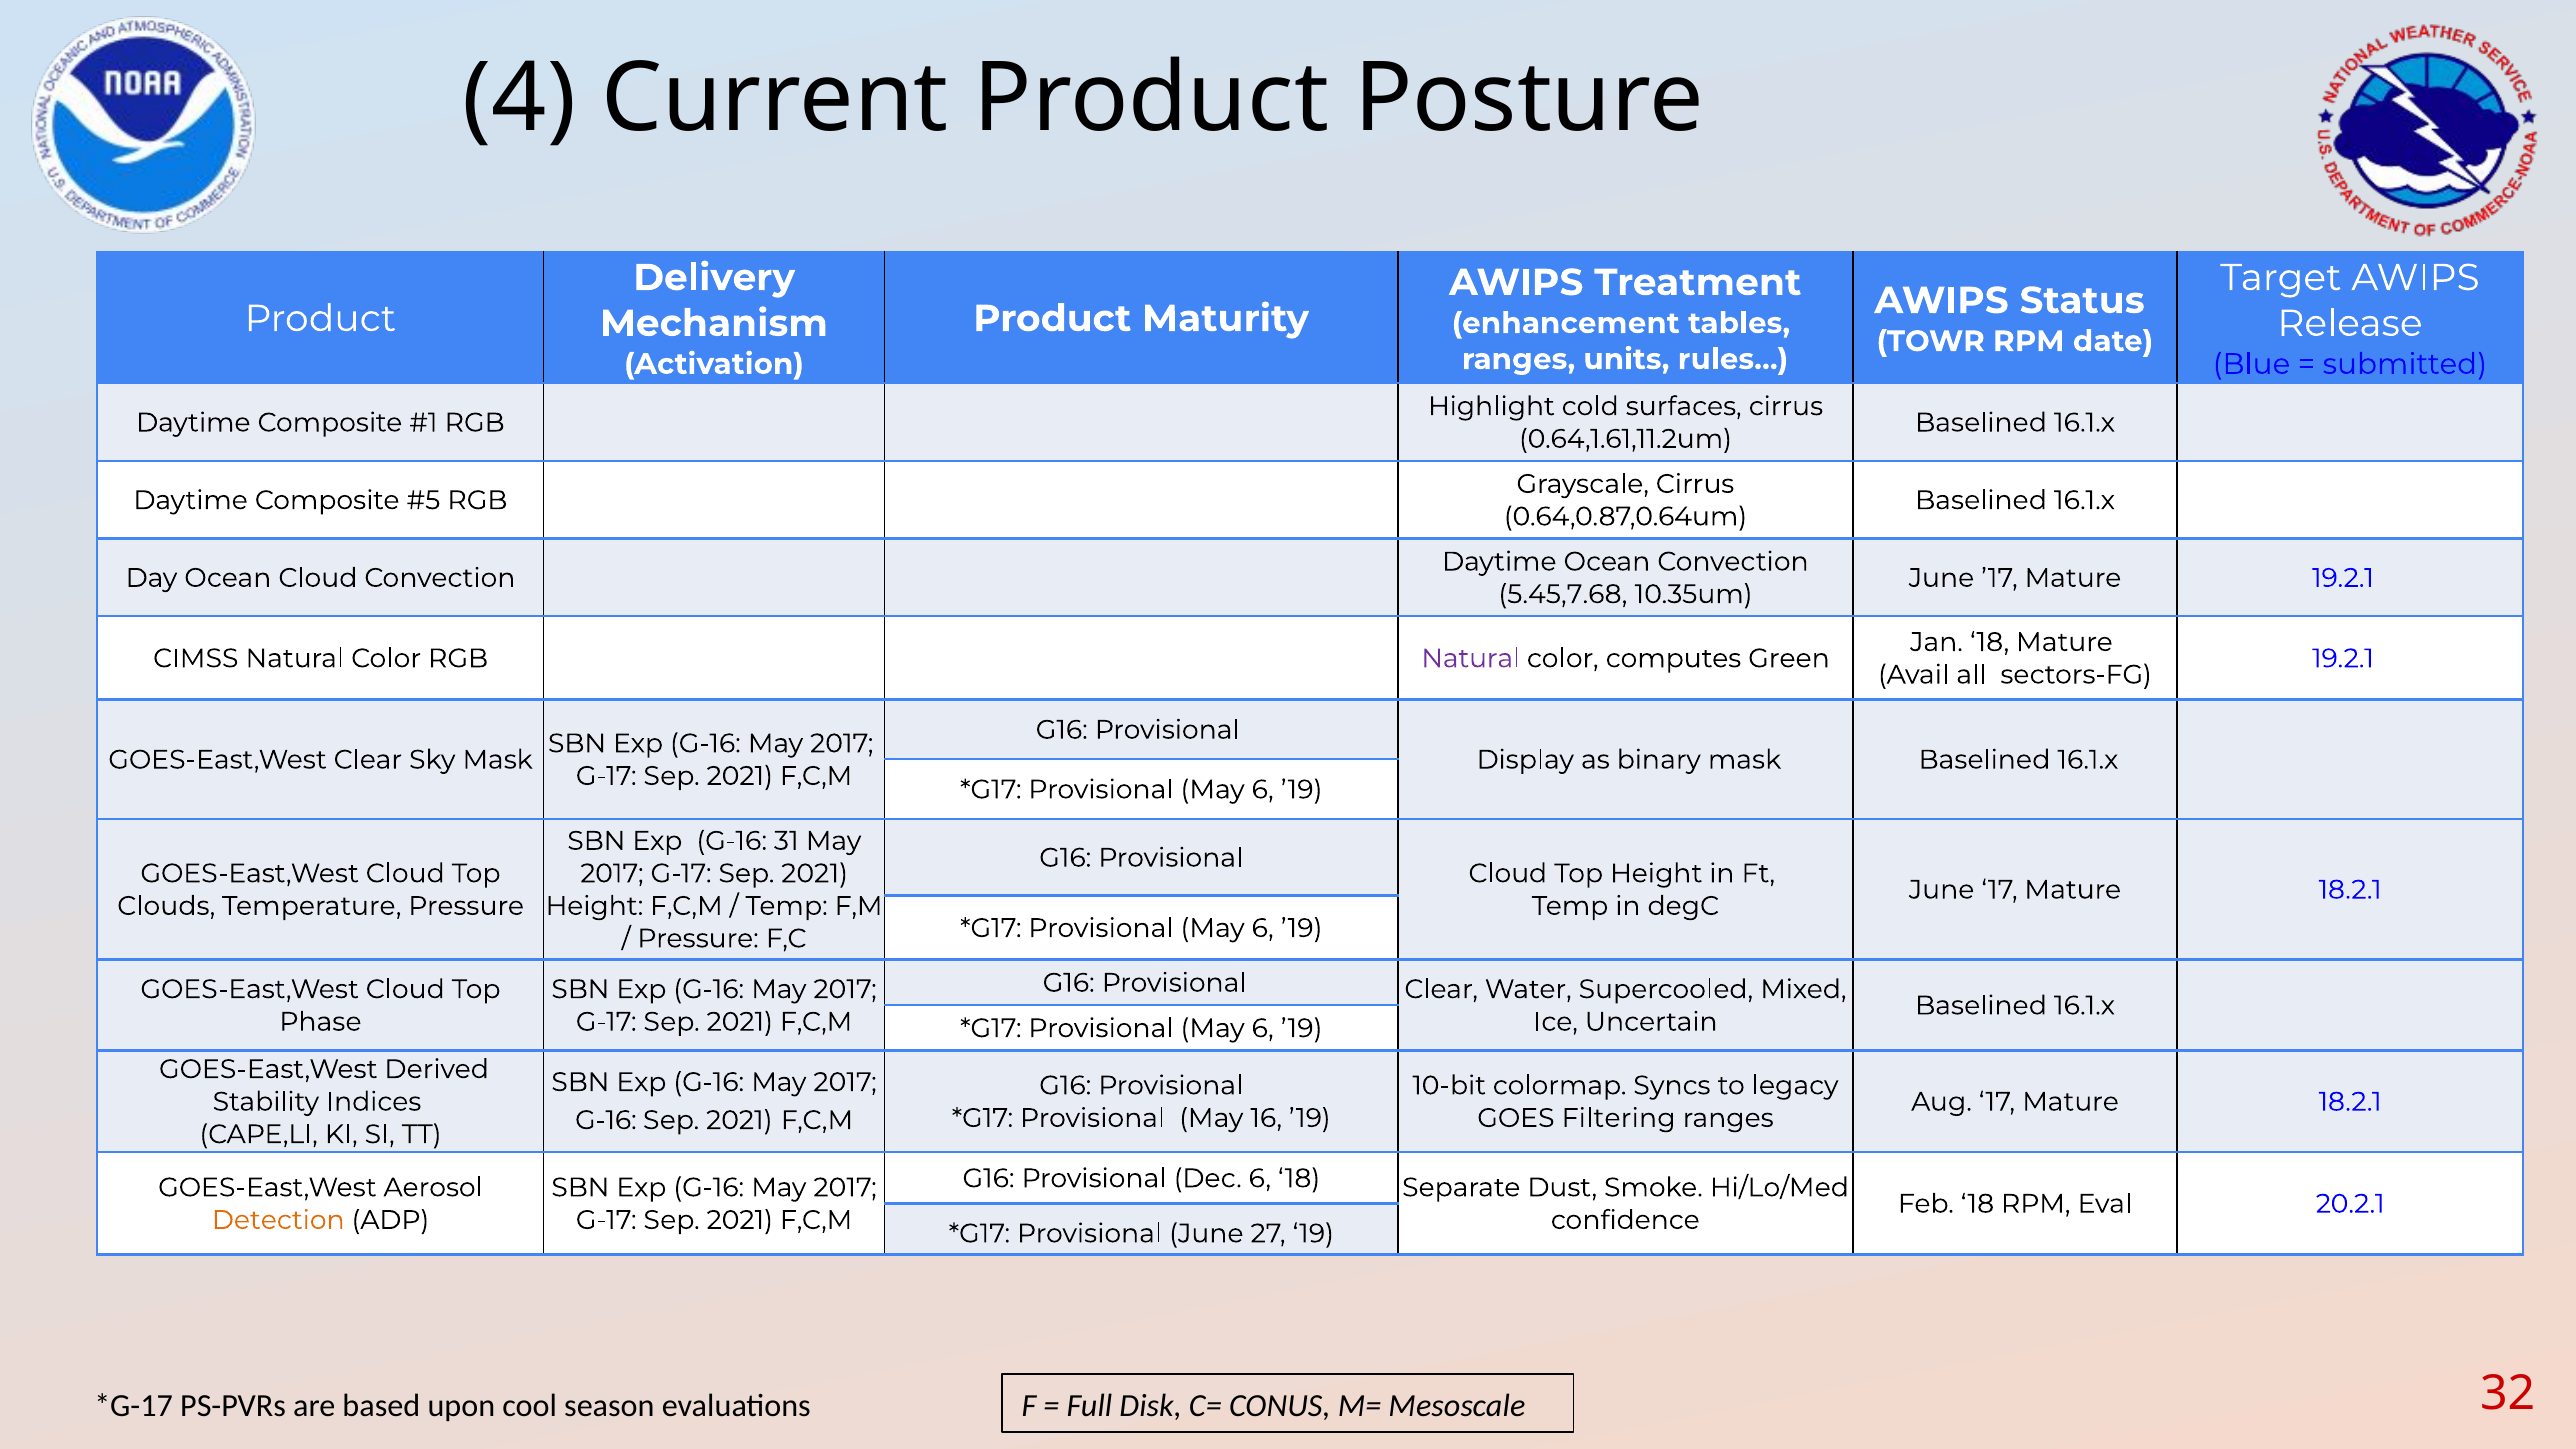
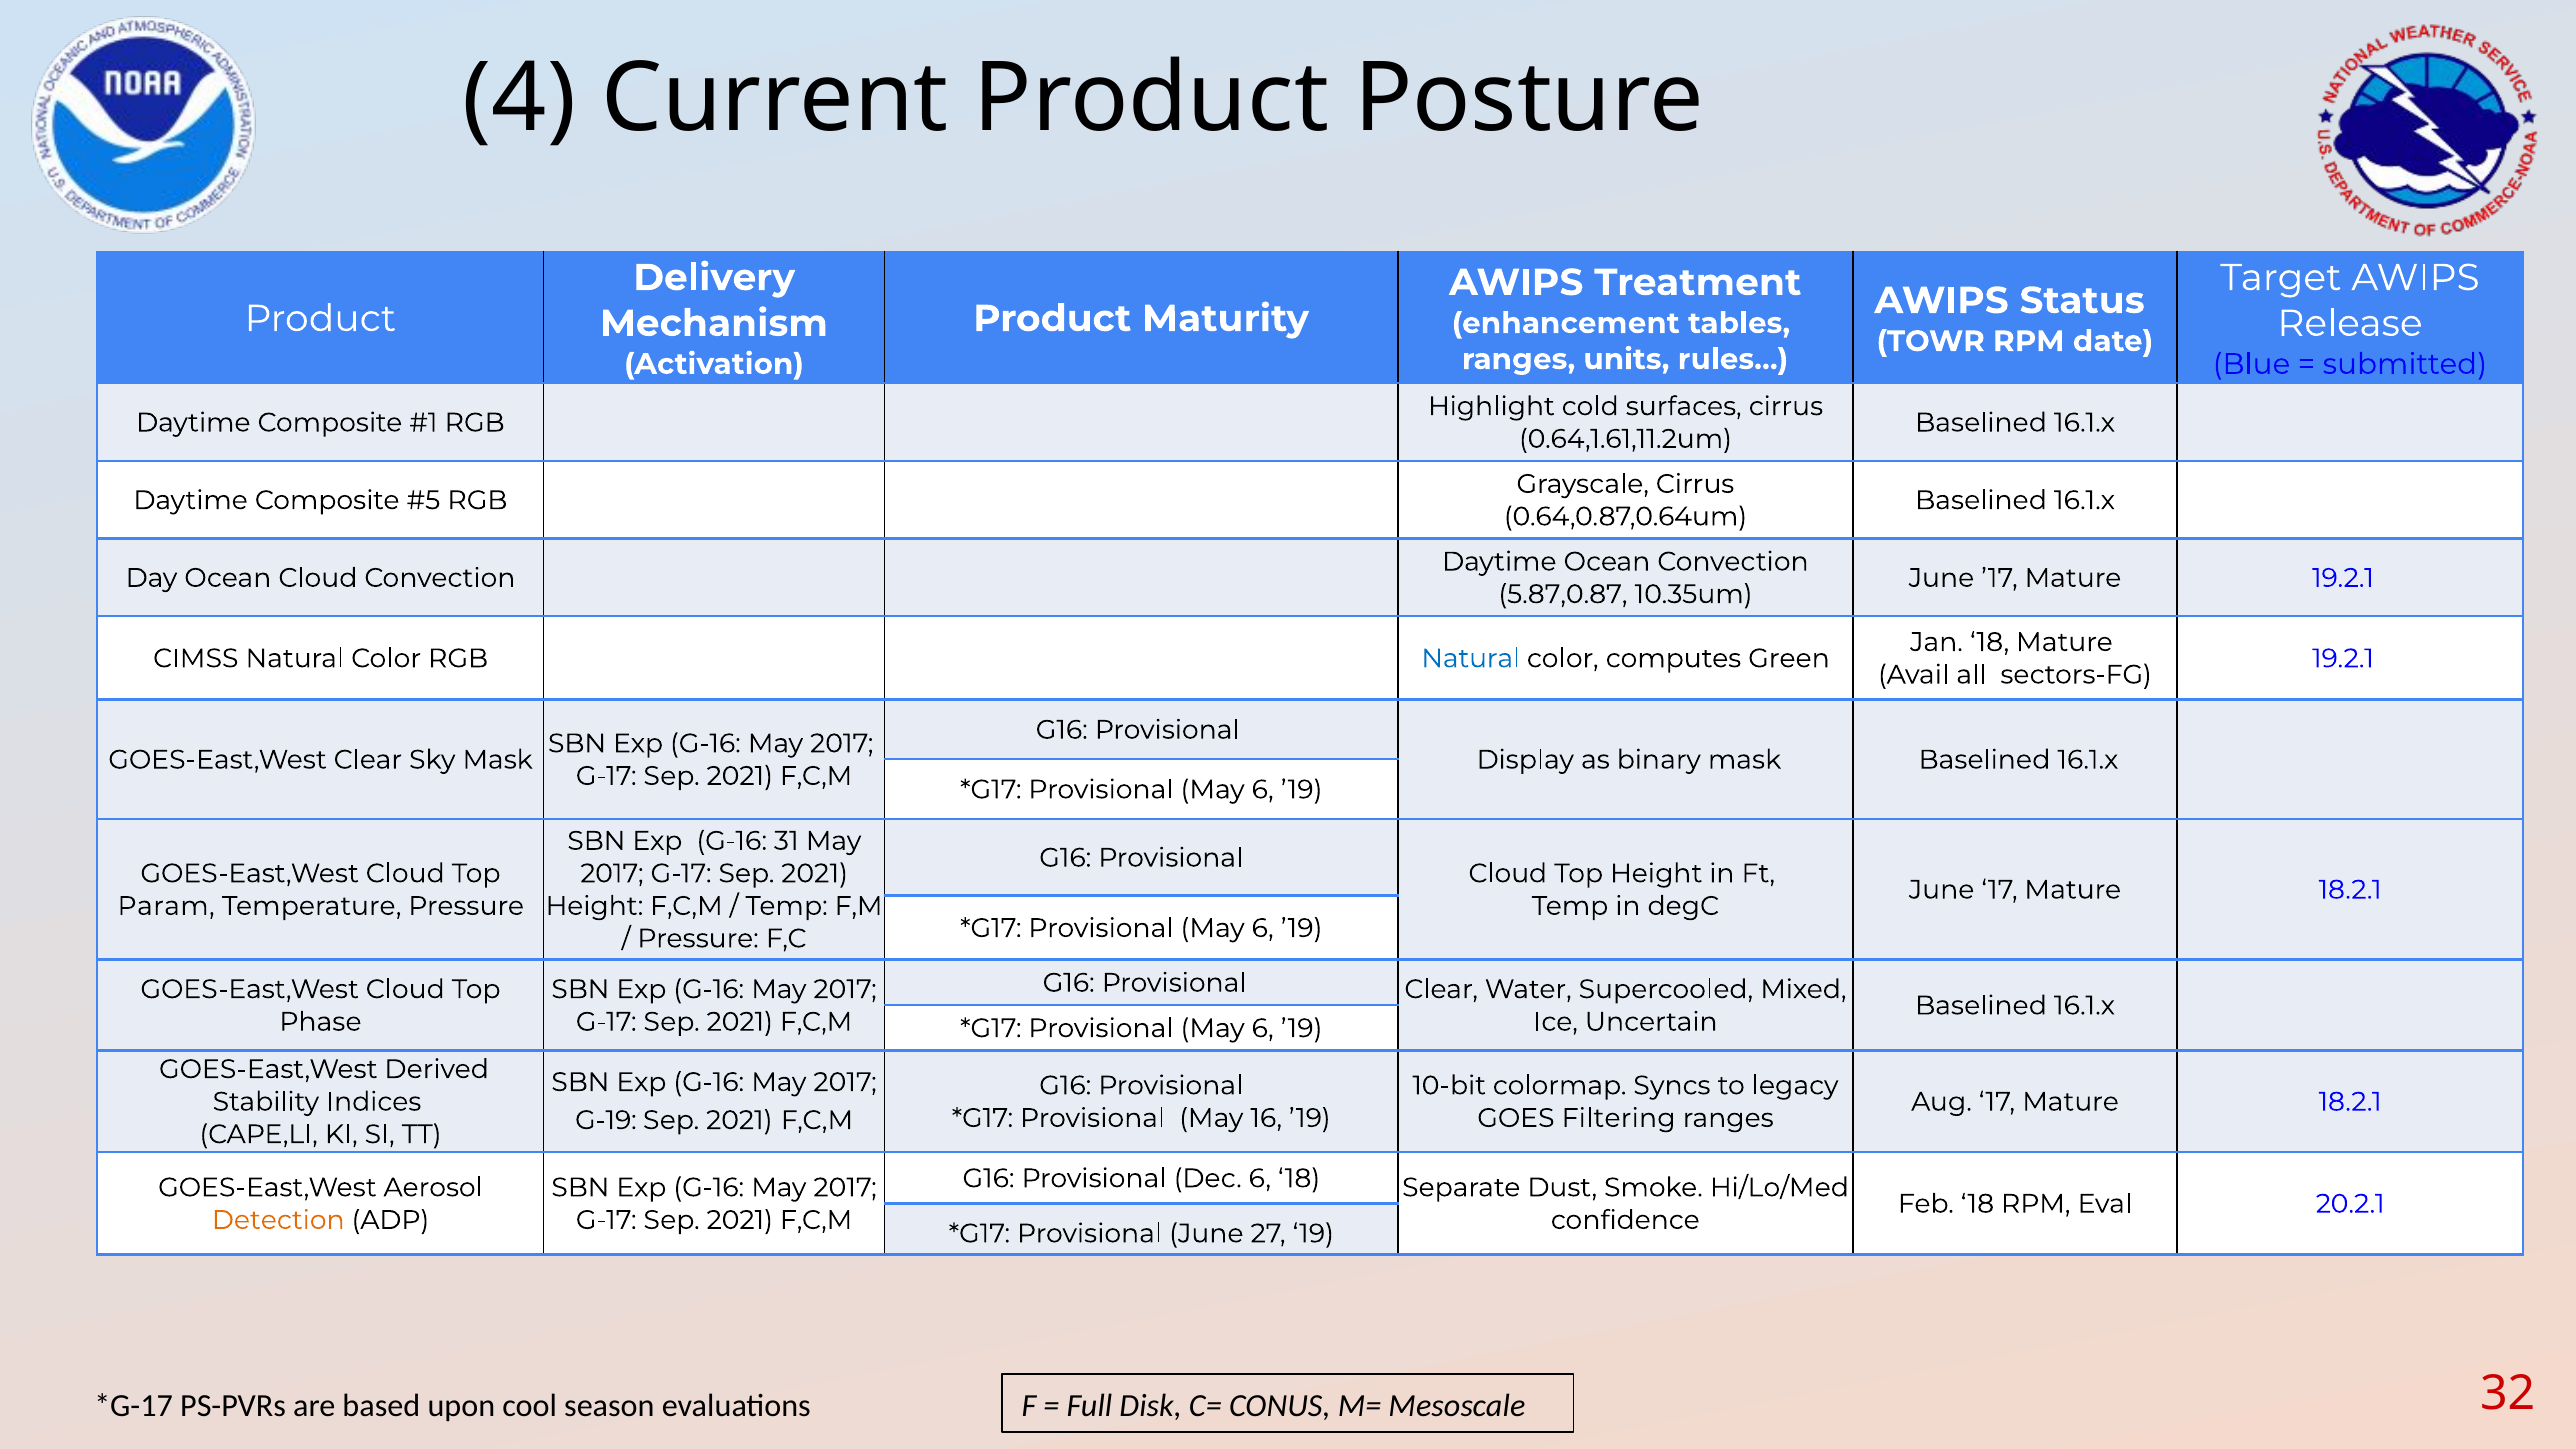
5.45,7.68: 5.45,7.68 -> 5.87,0.87 (1563, 594)
Natural colour: purple -> blue (1471, 658)
Clouds: Clouds -> Param (166, 906)
G-16: G-16 -> G-19 (606, 1120)
